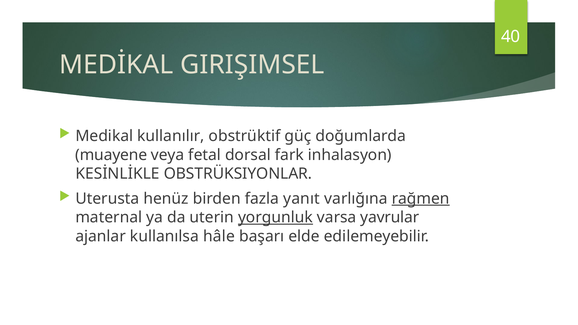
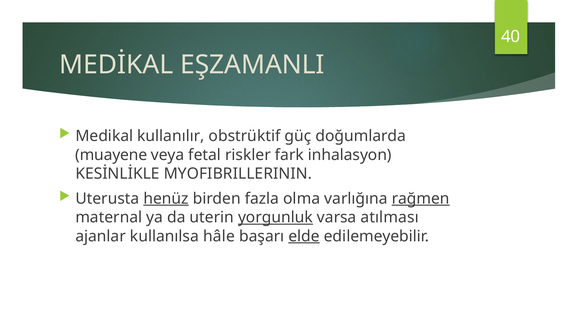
GIRIŞIMSEL: GIRIŞIMSEL -> EŞZAMANLI (252, 65)
dorsal: dorsal -> riskler (248, 155)
OBSTRÜKSIYONLAR: OBSTRÜKSIYONLAR -> MYOFIBRILLERININ (238, 174)
henüz underline: none -> present (166, 199)
yanıt: yanıt -> olma (302, 199)
yavrular: yavrular -> atılması (390, 217)
elde underline: none -> present (304, 236)
